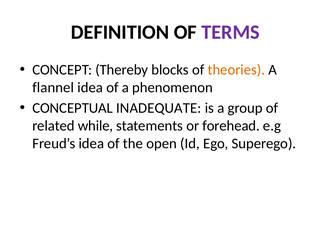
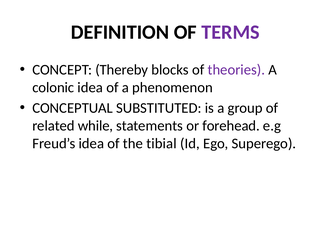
theories colour: orange -> purple (236, 69)
flannel: flannel -> colonic (53, 87)
INADEQUATE: INADEQUATE -> SUBSTITUTED (159, 108)
open: open -> tibial (161, 143)
